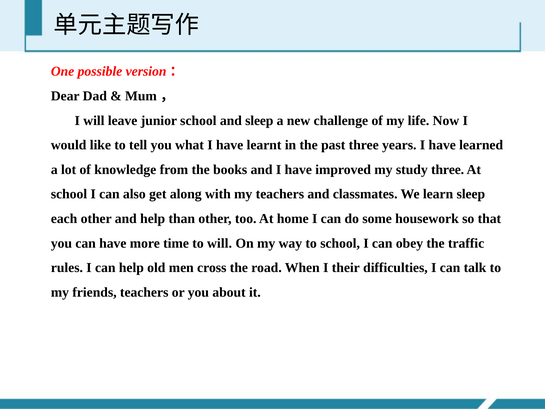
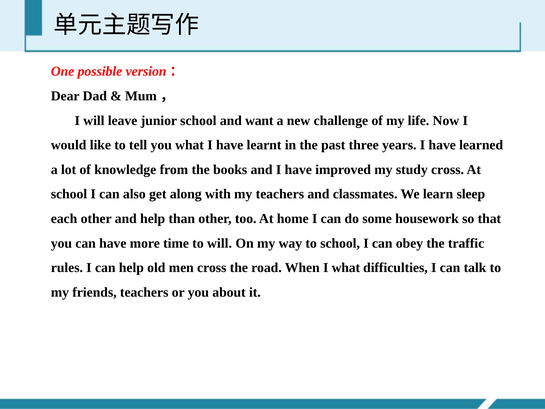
and sleep: sleep -> want (259, 120)
study three: three -> cross (448, 170)
I their: their -> what (346, 268)
